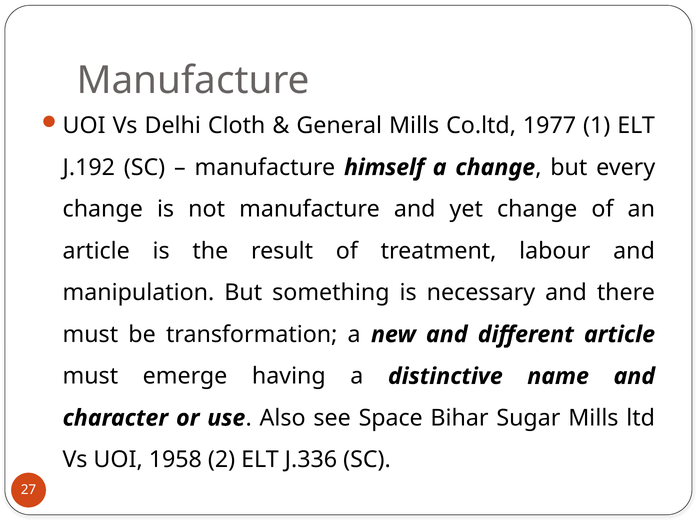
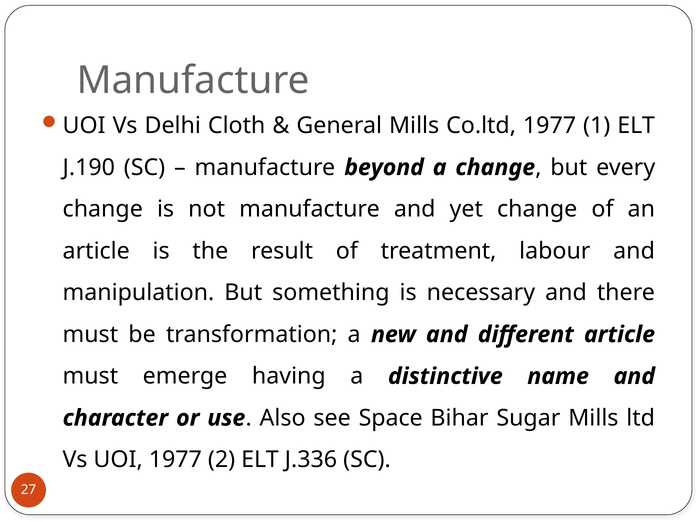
J.192: J.192 -> J.190 (89, 168)
himself: himself -> beyond (384, 168)
UOI 1958: 1958 -> 1977 (175, 460)
